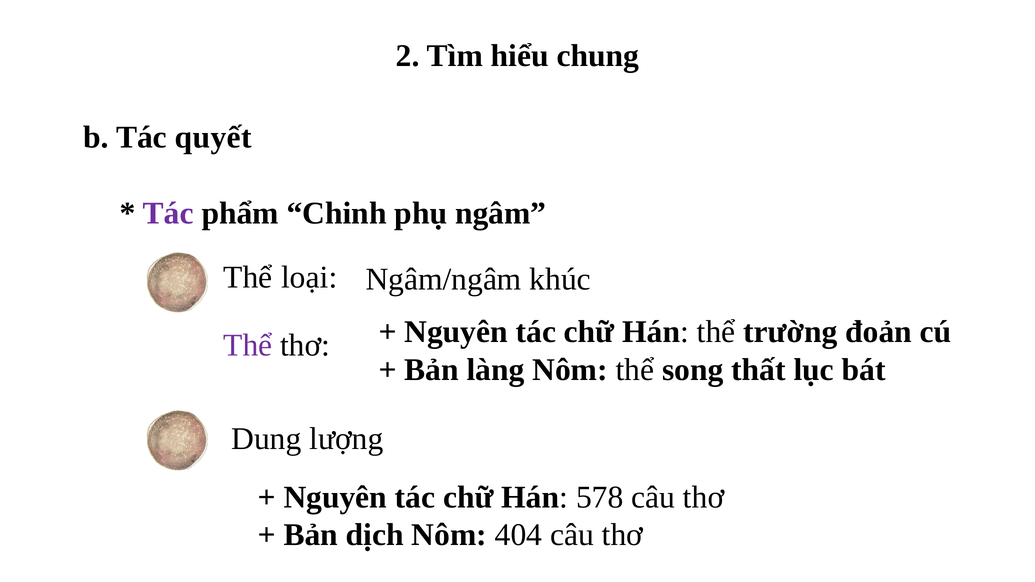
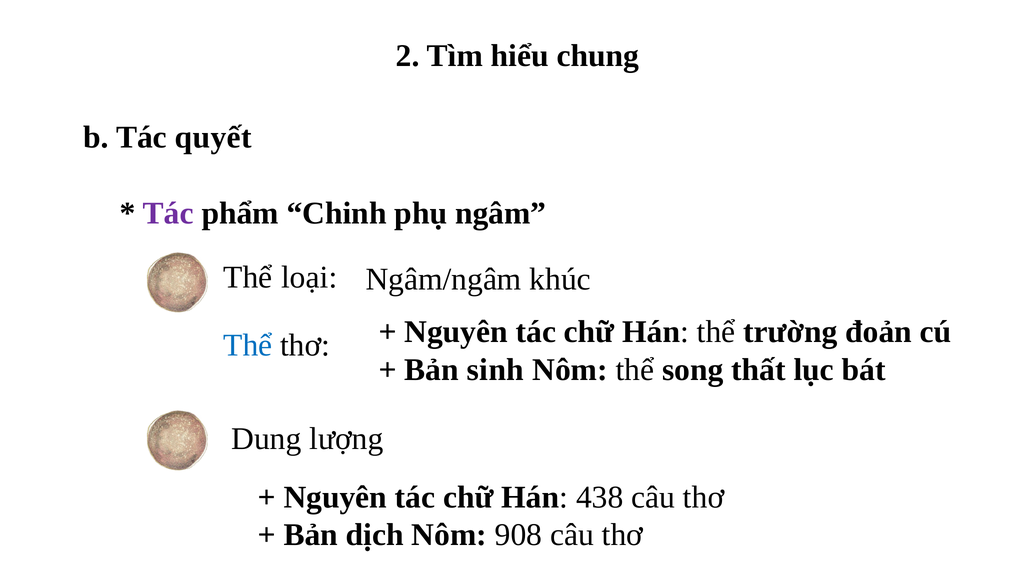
Thể colour: purple -> blue (248, 345)
làng: làng -> sinh (495, 370)
578: 578 -> 438 (600, 497)
404: 404 -> 908 (519, 535)
